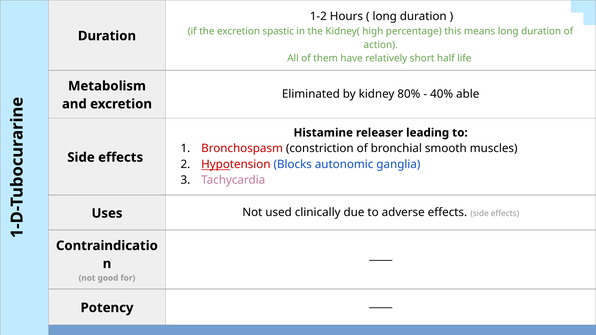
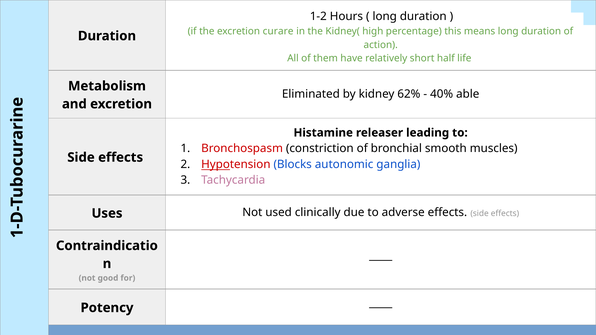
spastic: spastic -> curare (278, 31)
80%: 80% -> 62% (409, 94)
